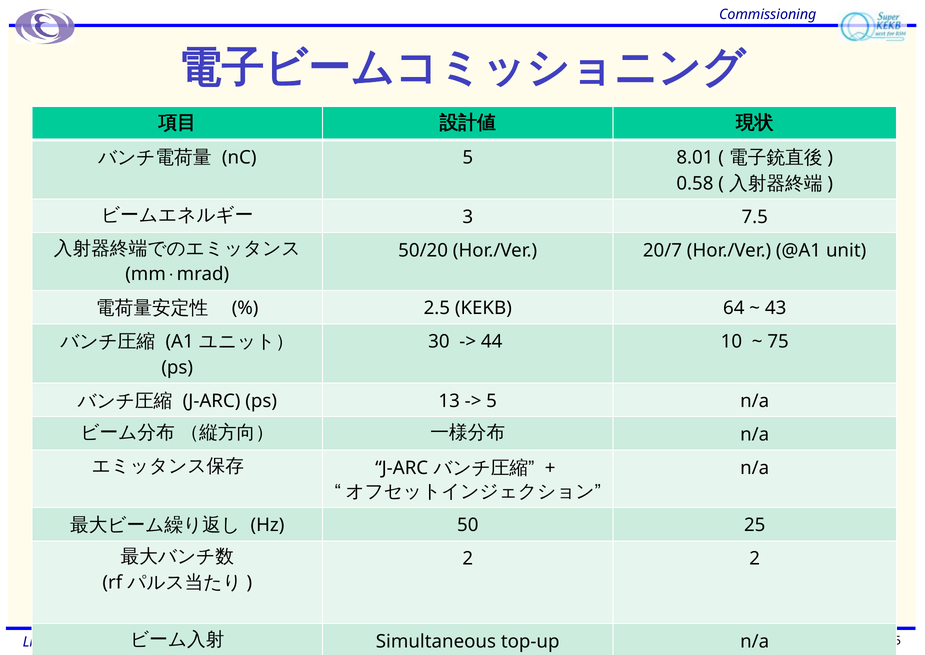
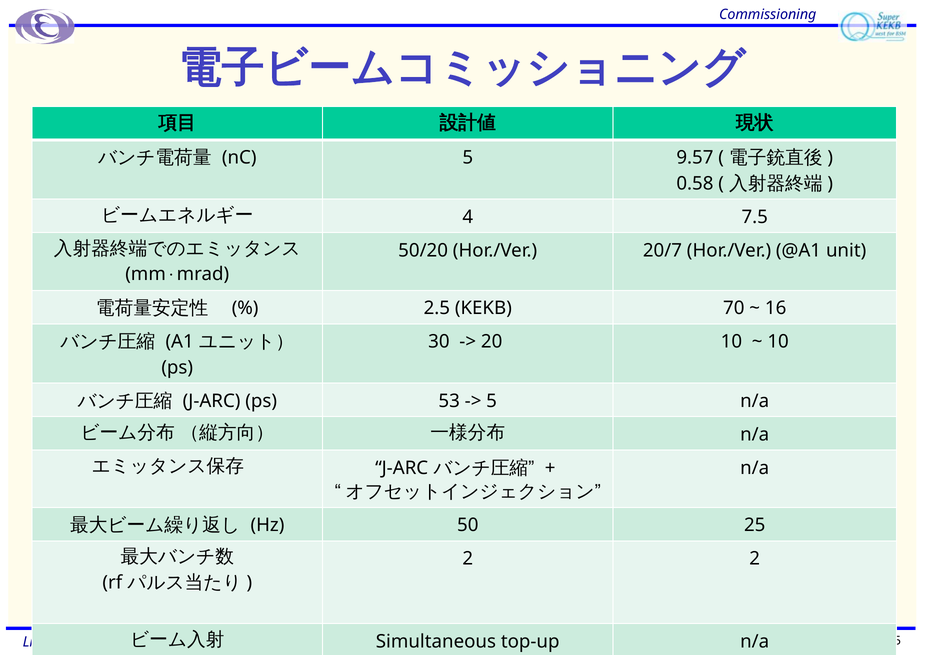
8.01: 8.01 -> 9.57 (695, 158)
3: 3 -> 4 (468, 217)
64: 64 -> 70 (734, 308)
43: 43 -> 16 (776, 308)
44: 44 -> 20 (492, 342)
75: 75 -> 10 (778, 342)
13: 13 -> 53 (449, 401)
